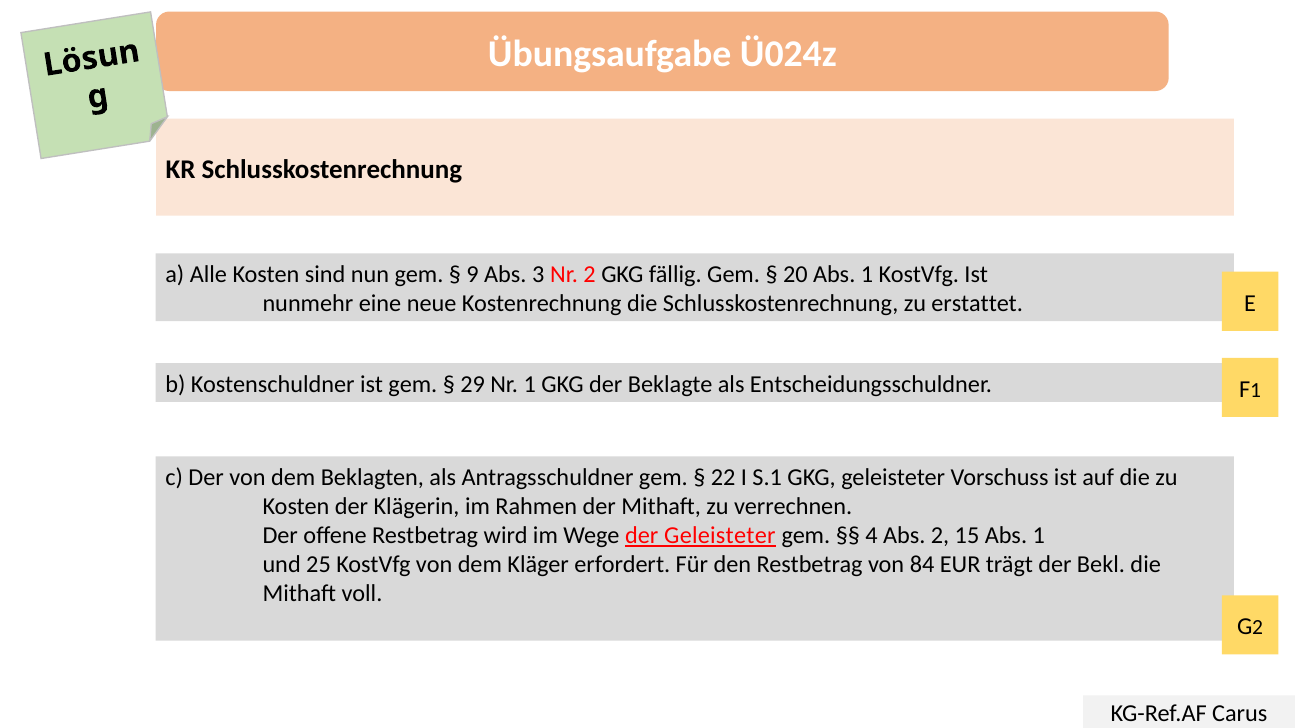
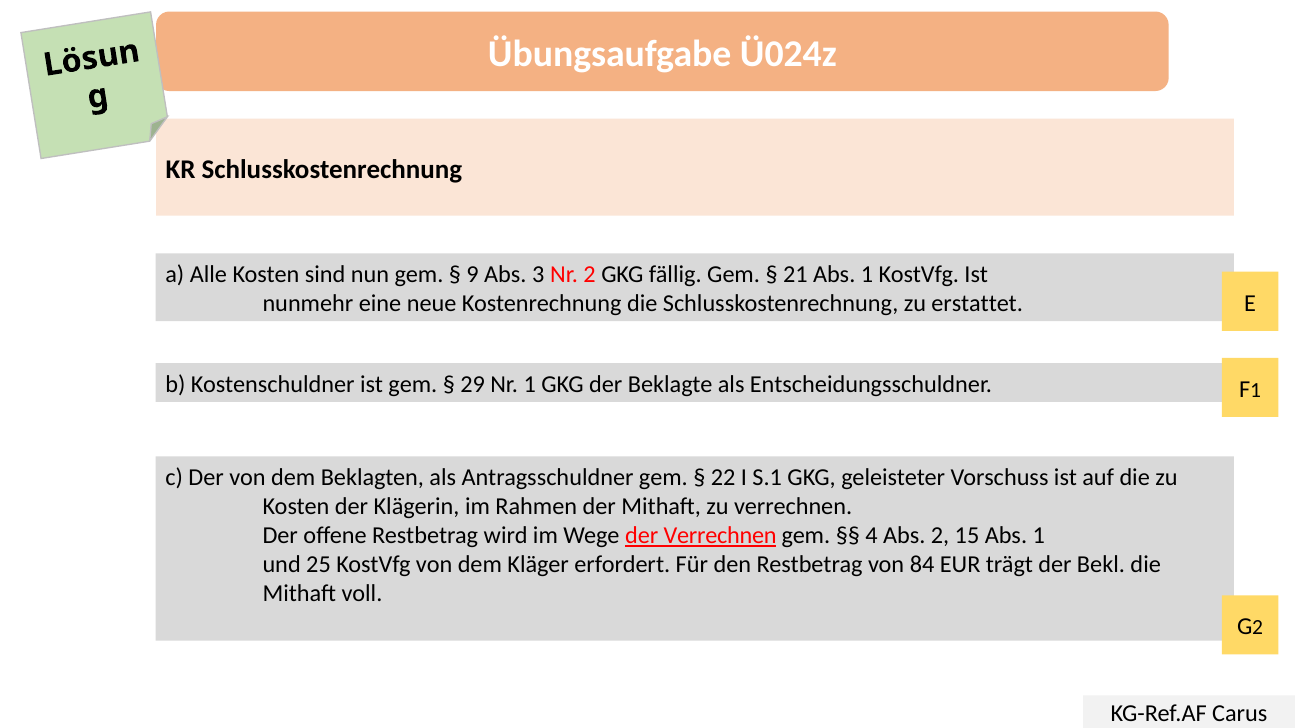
20: 20 -> 21 (795, 275)
der Geleisteter: Geleisteter -> Verrechnen (720, 536)
